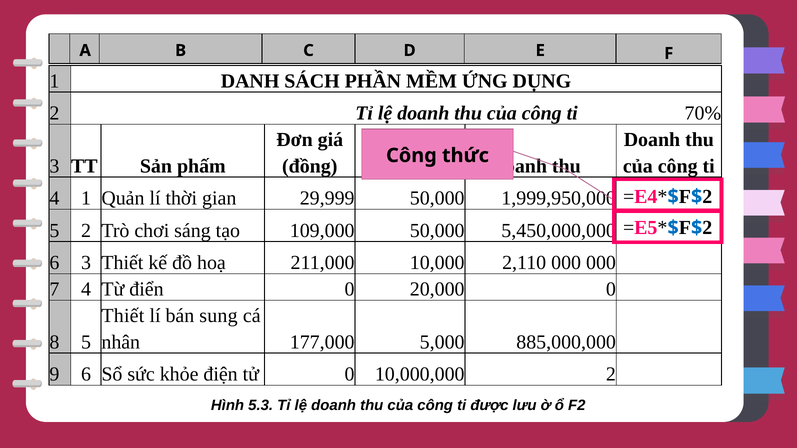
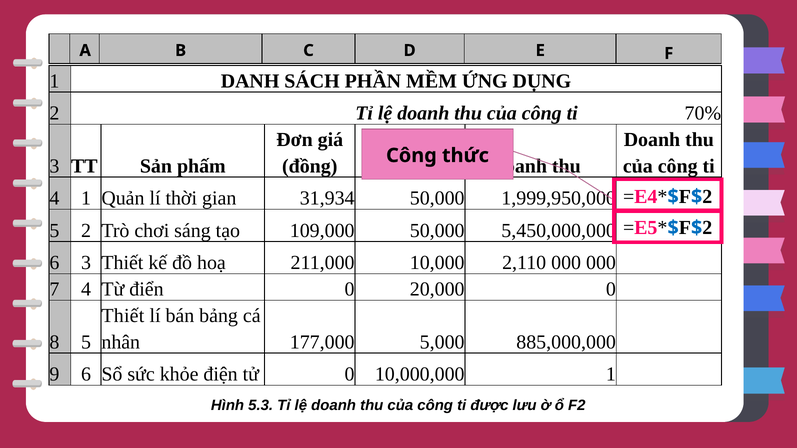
29,999: 29,999 -> 31,934 (327, 199)
sung: sung -> bảng (219, 316)
10,000,000 2: 2 -> 1 (611, 375)
